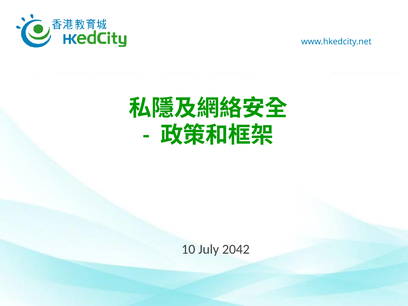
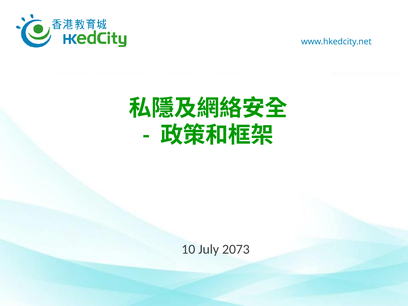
2042: 2042 -> 2073 (236, 249)
